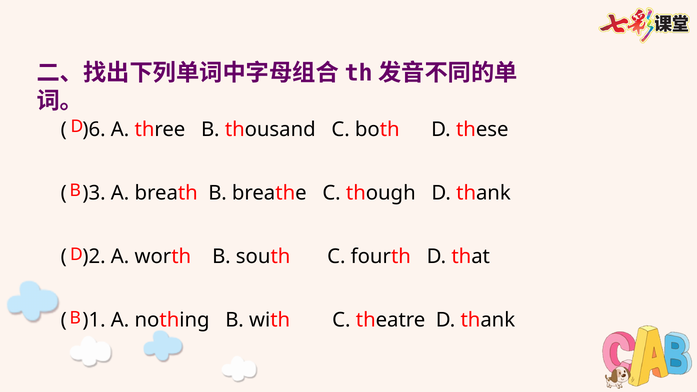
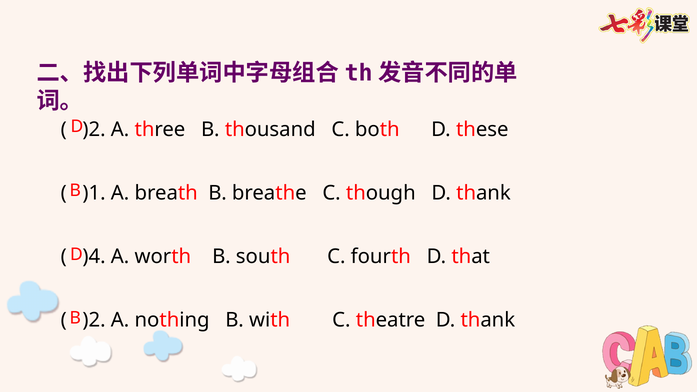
)6: )6 -> )2 (94, 130)
)3: )3 -> )1 (94, 193)
)2: )2 -> )4 (94, 257)
)1: )1 -> )2 (94, 320)
